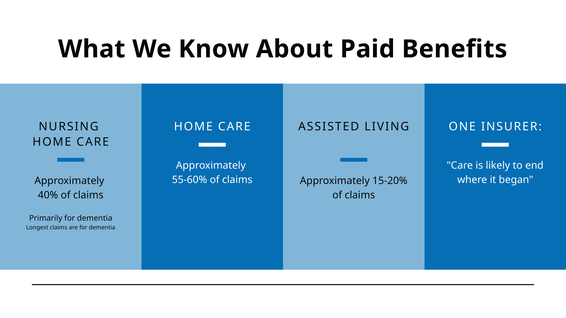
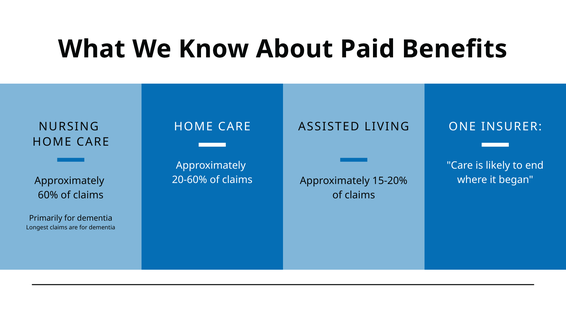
55-60%: 55-60% -> 20-60% (189, 180)
40%: 40% -> 60% (48, 195)
